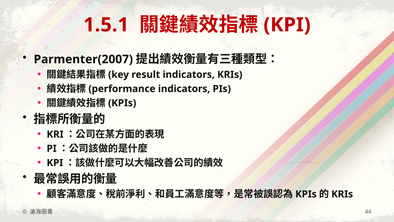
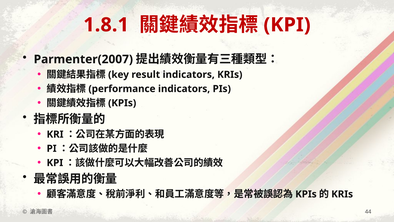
1.5.1: 1.5.1 -> 1.8.1 (106, 25)
